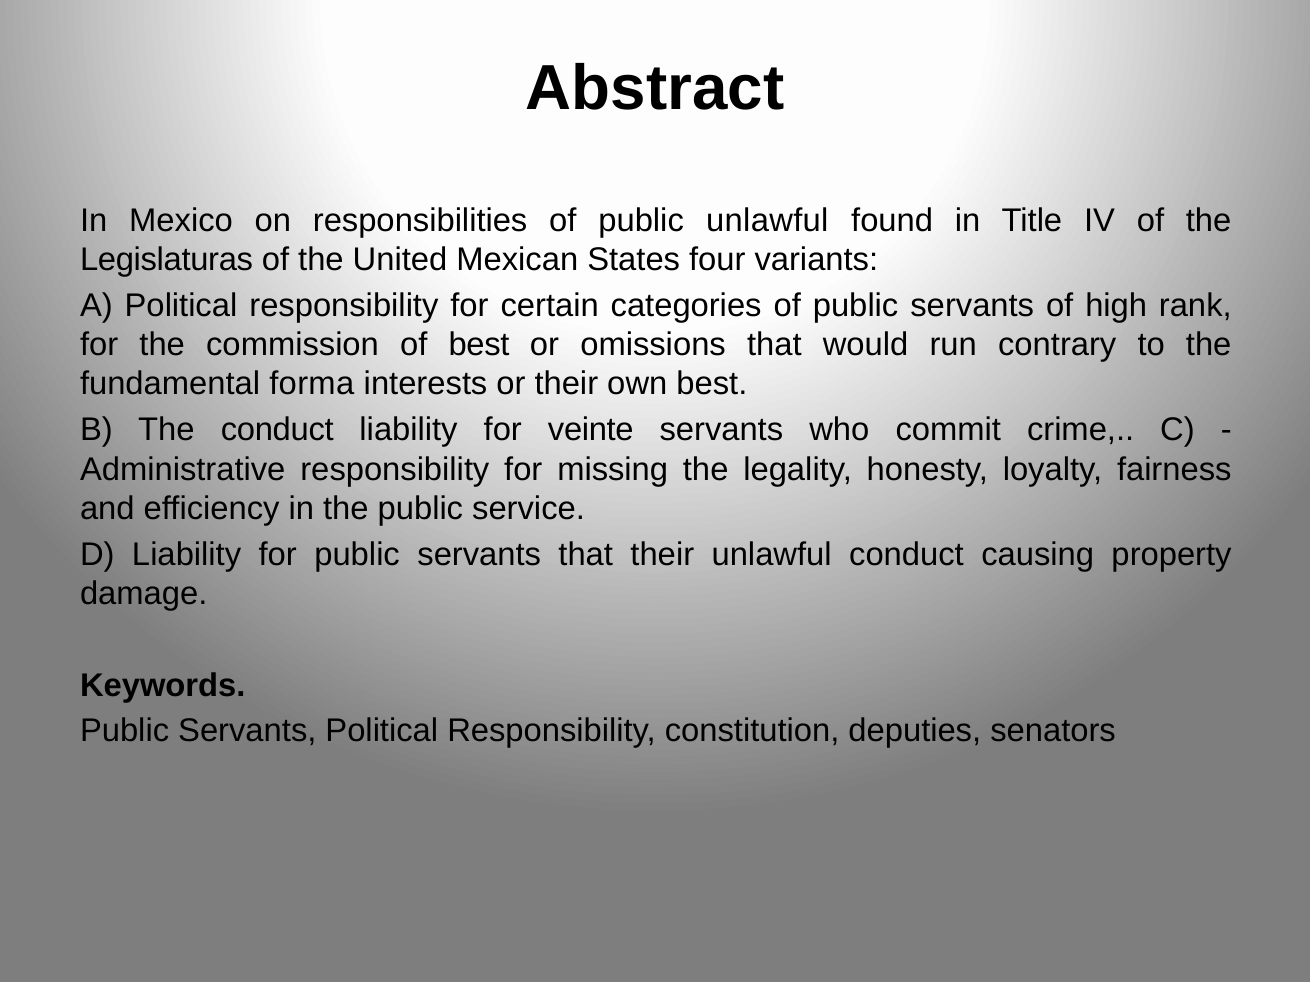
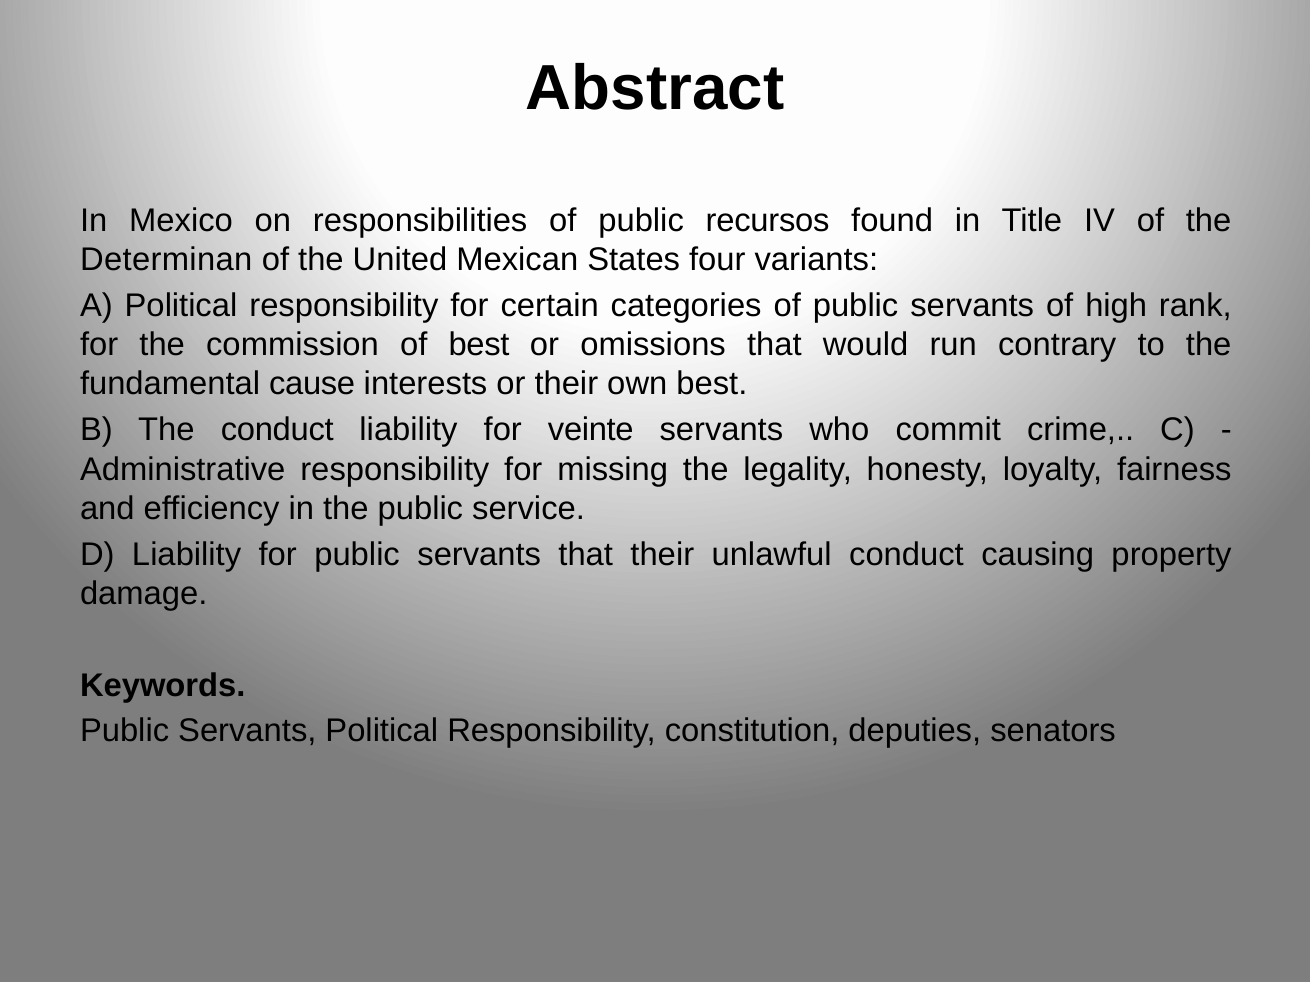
public unlawful: unlawful -> recursos (768, 221)
Legislaturas: Legislaturas -> Determinan (166, 260)
forma: forma -> cause (312, 384)
